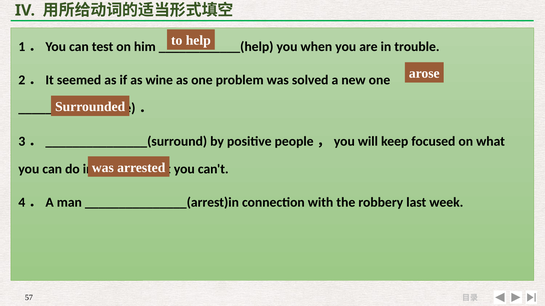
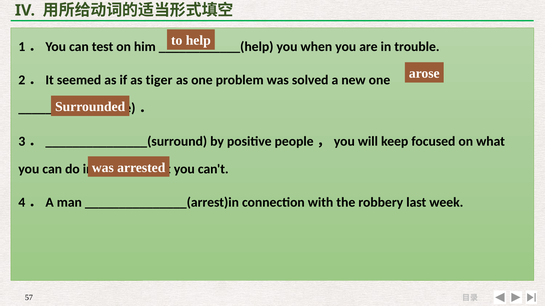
wine: wine -> tiger (159, 80)
